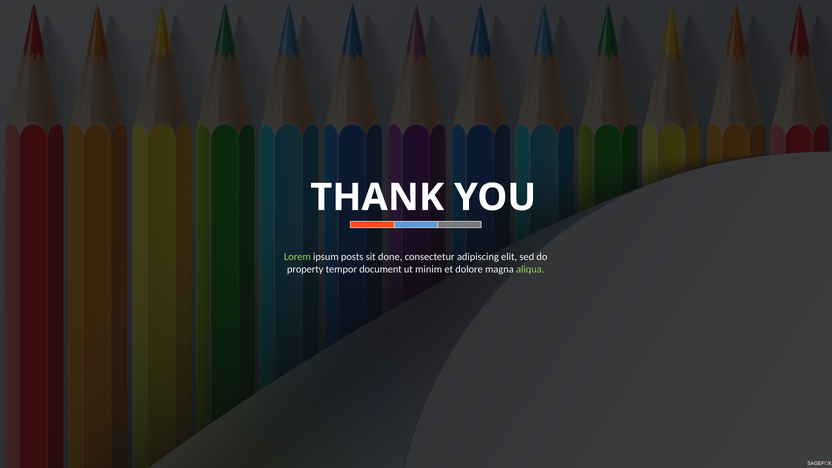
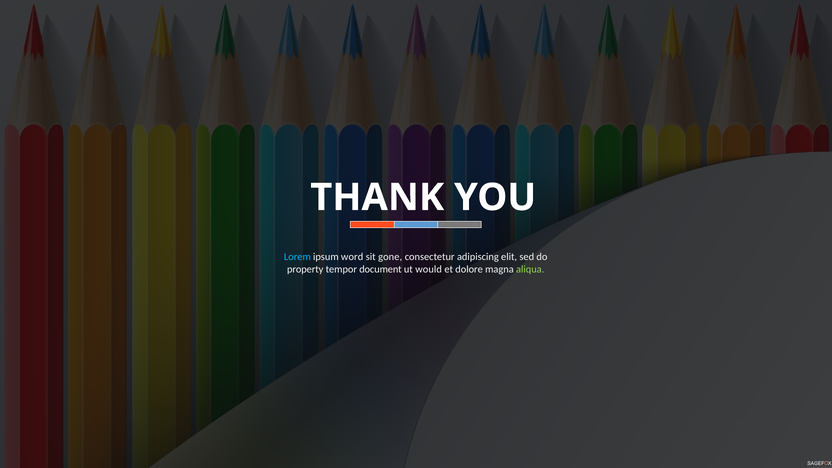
Lorem colour: light green -> light blue (297, 257)
posts: posts -> word (352, 257)
done: done -> gone (390, 257)
minim: minim -> would (429, 269)
